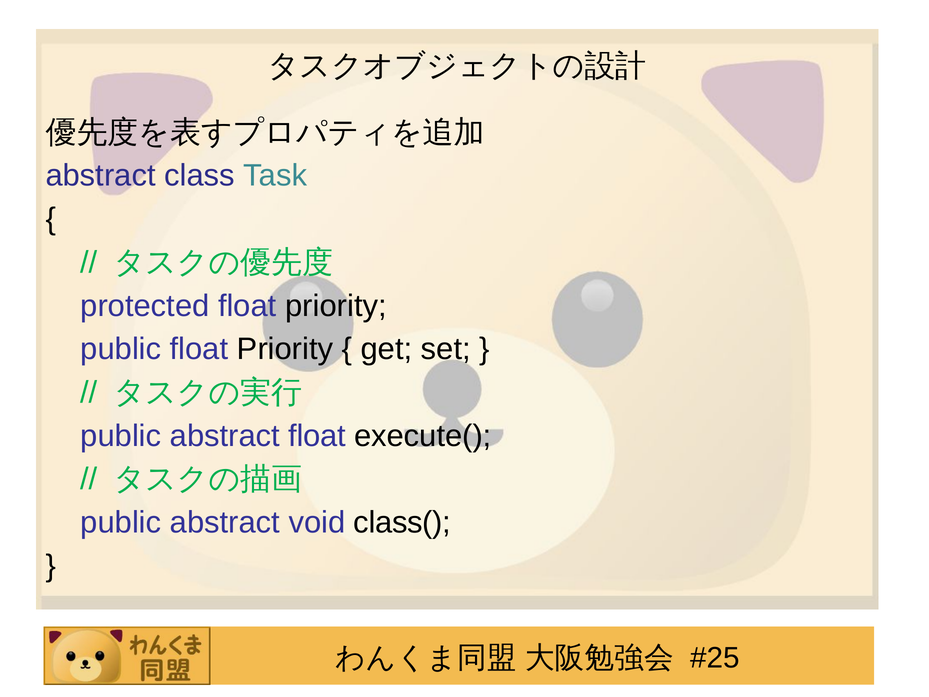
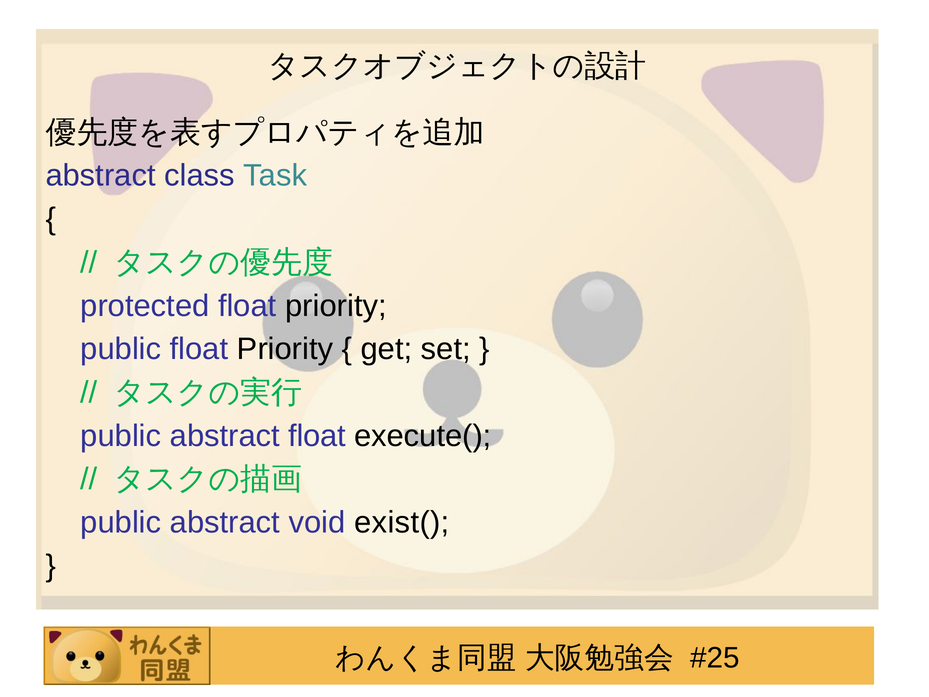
class(: class( -> exist( (402, 522)
